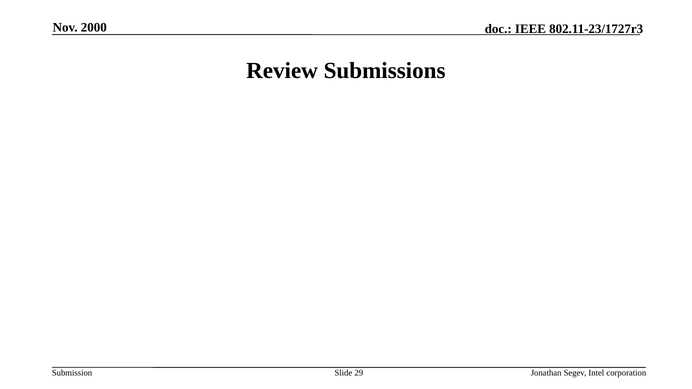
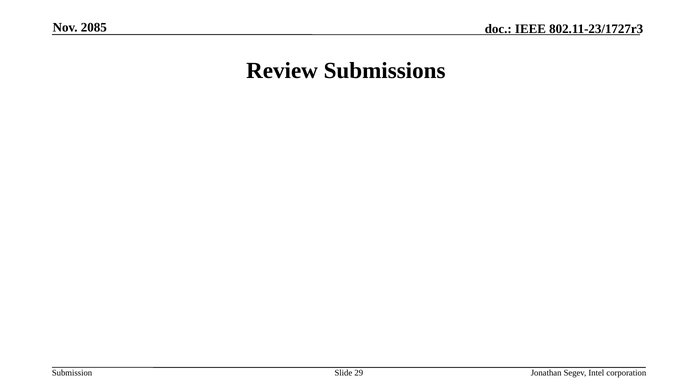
2000: 2000 -> 2085 (94, 28)
